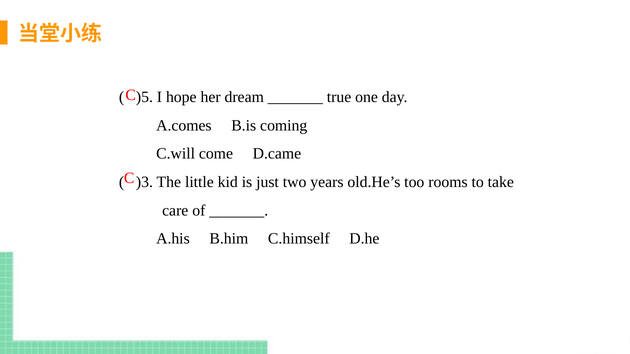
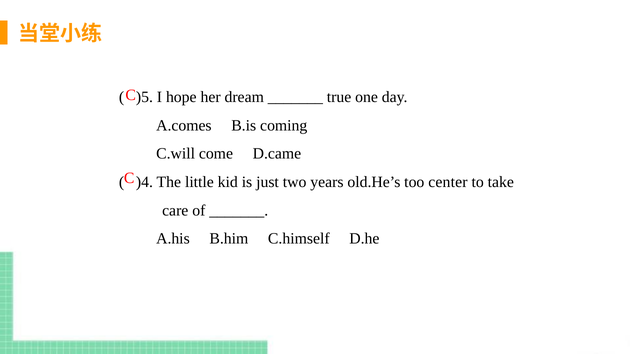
)3: )3 -> )4 (144, 182)
rooms: rooms -> center (448, 182)
